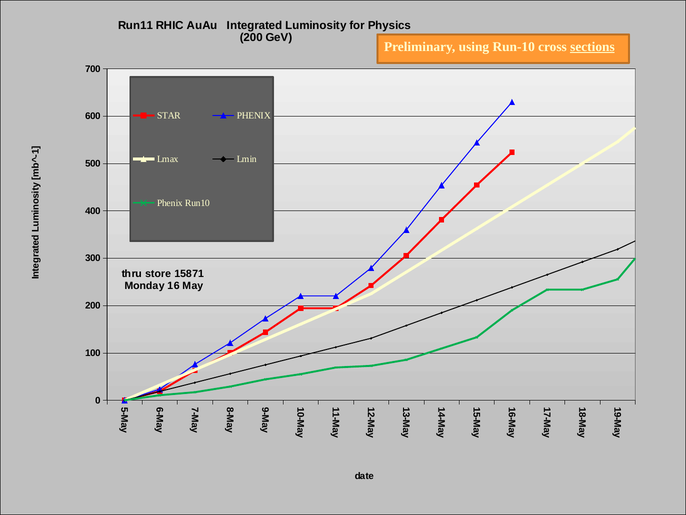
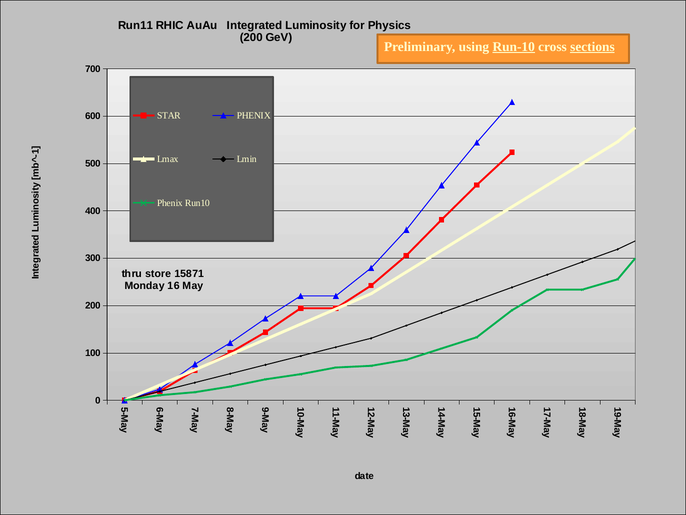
Run-10 underline: none -> present (514, 47)
